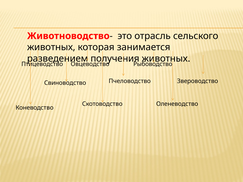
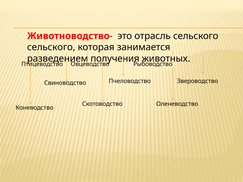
животных: животных -> сельского (51, 47)
